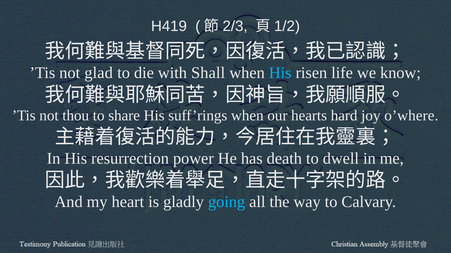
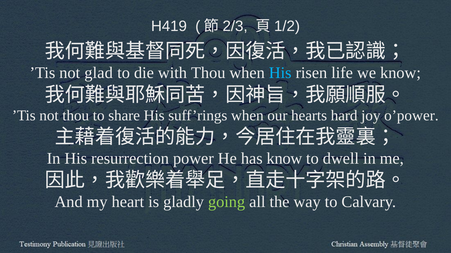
with Shall: Shall -> Thou (208, 73)
o’where: o’where -> o’power (411, 116)
has death: death -> know (284, 159)
going colour: light blue -> light green (227, 202)
